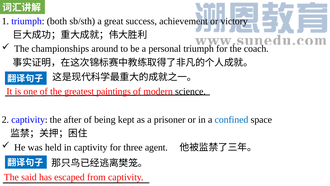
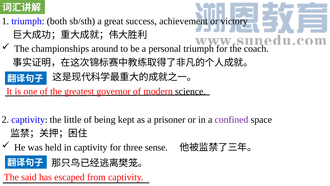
paintings: paintings -> governor (114, 91)
after: after -> little (73, 119)
confined colour: blue -> purple (231, 119)
agent: agent -> sense (156, 147)
